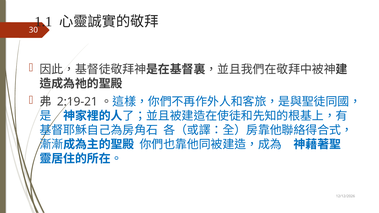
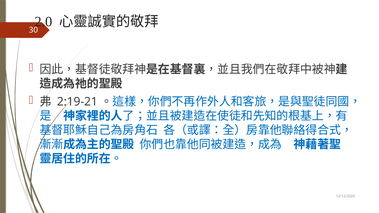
1.1: 1.1 -> 2.0 (43, 22)
